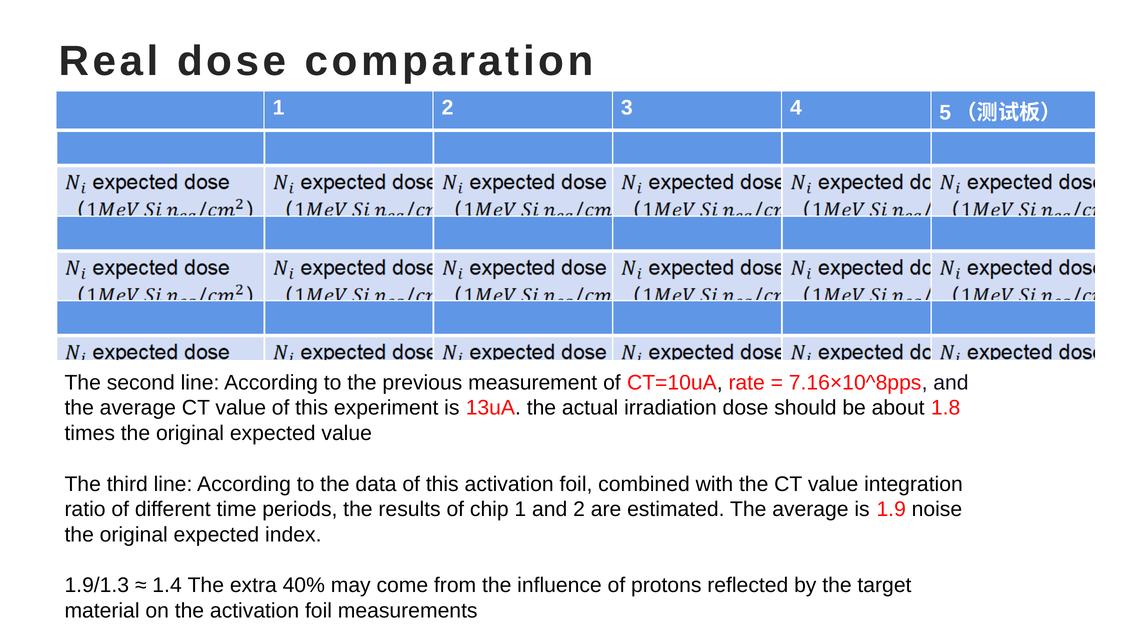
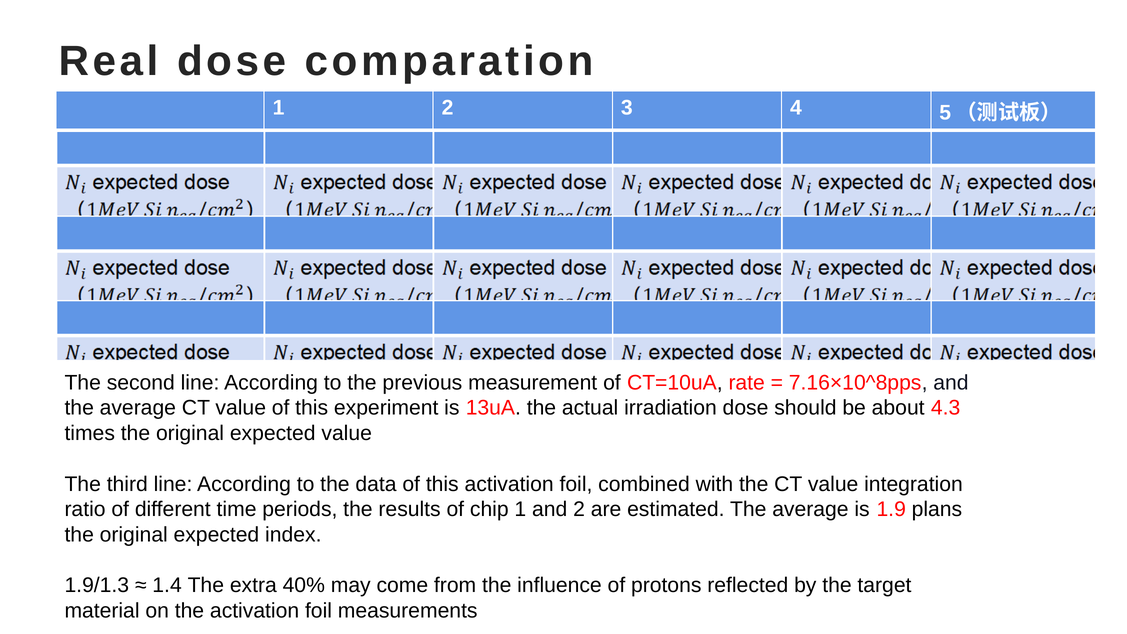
1.8: 1.8 -> 4.3 (946, 408)
noise: noise -> plans (937, 509)
